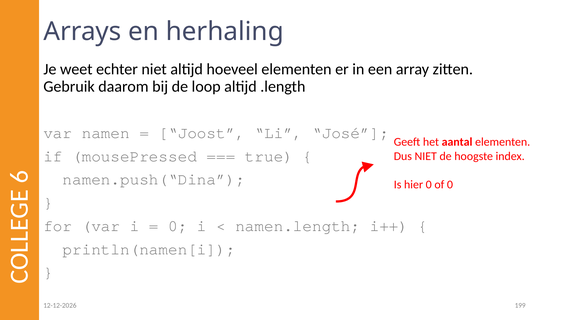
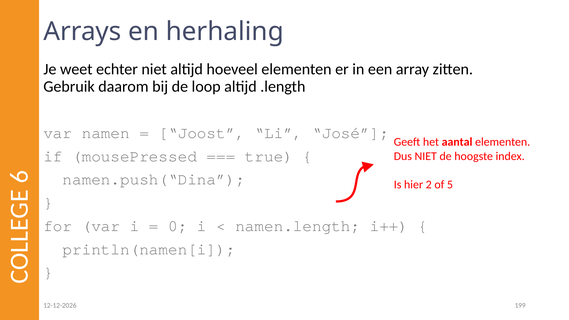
hier 0: 0 -> 2 (429, 185)
of 0: 0 -> 5 (450, 185)
